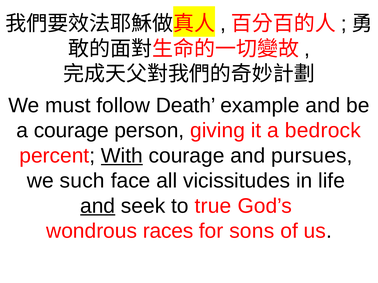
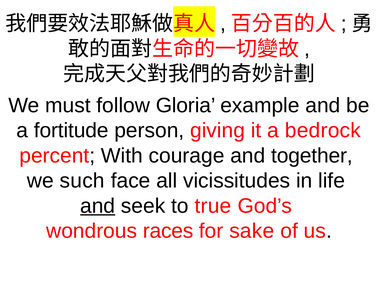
Death: Death -> Gloria (186, 106)
a courage: courage -> fortitude (71, 131)
With underline: present -> none (122, 156)
pursues: pursues -> together (312, 156)
sons: sons -> sake (252, 231)
